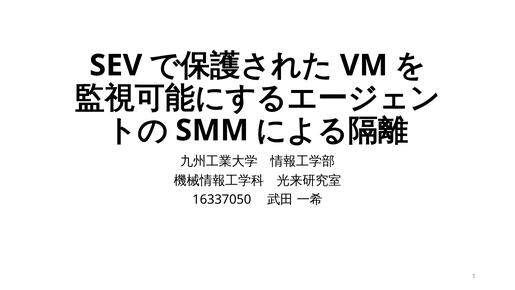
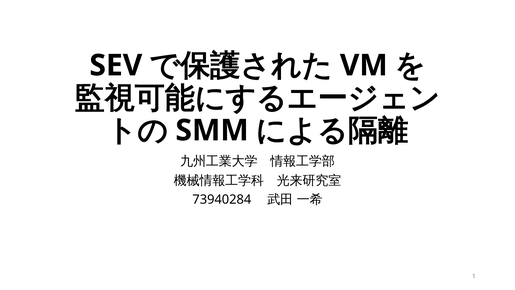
16337050: 16337050 -> 73940284 (222, 200)
